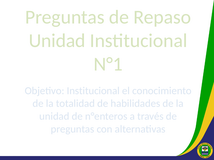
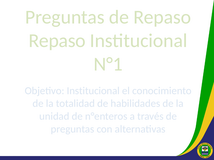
Unidad: Unidad -> Repaso (57, 41)
